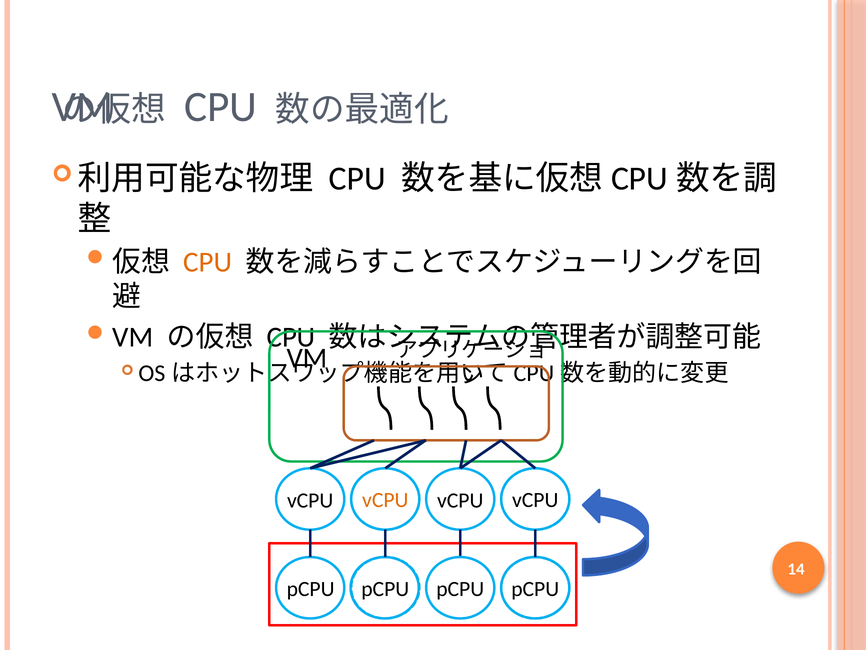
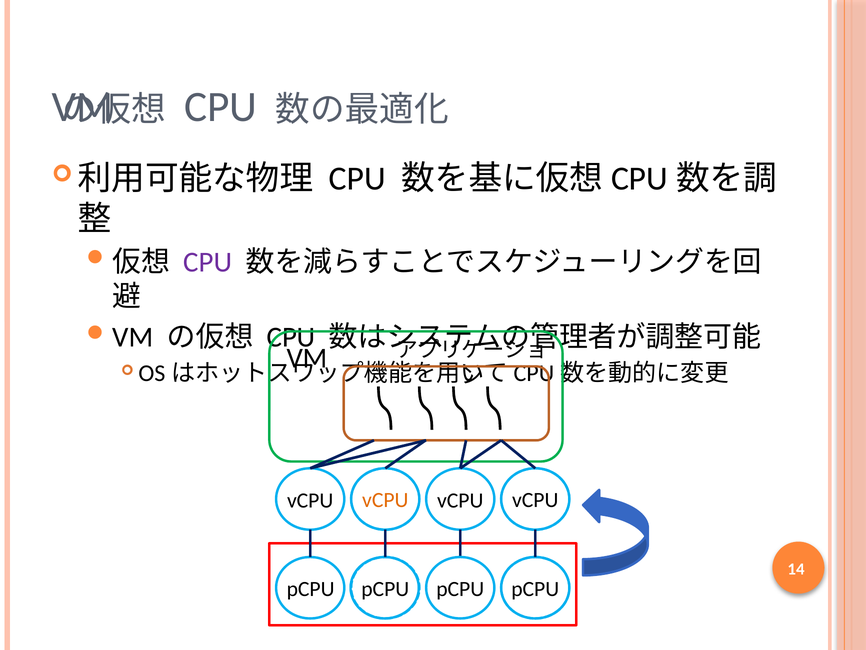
CPU colour: orange -> purple (208, 262)
